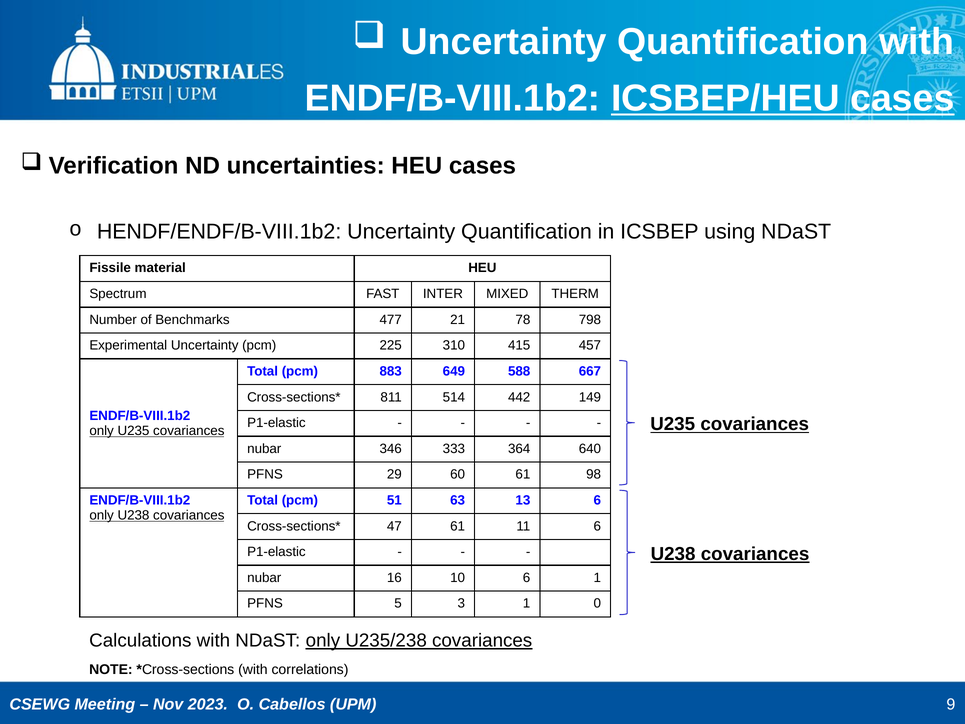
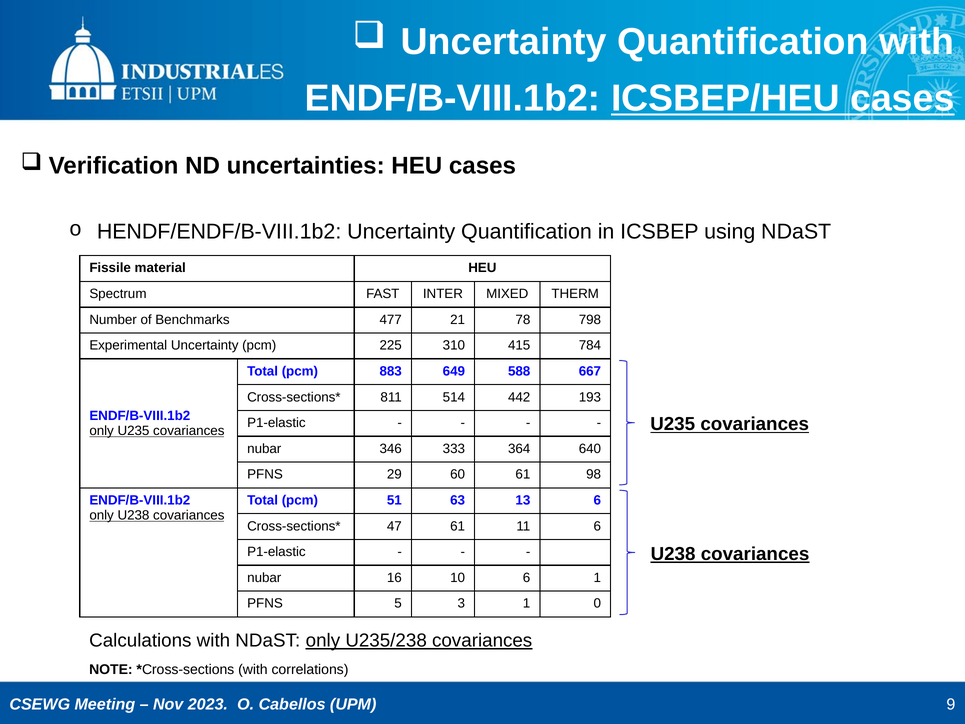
457: 457 -> 784 (590, 345)
149: 149 -> 193 (590, 397)
